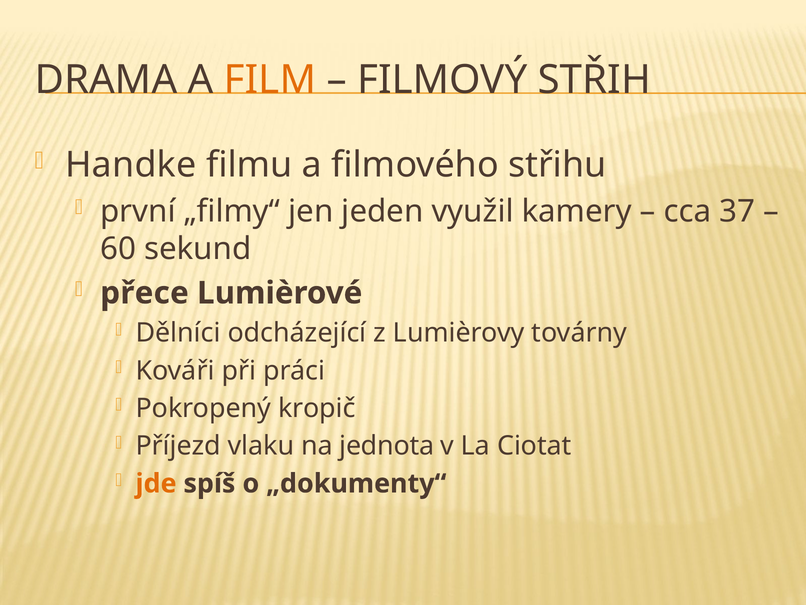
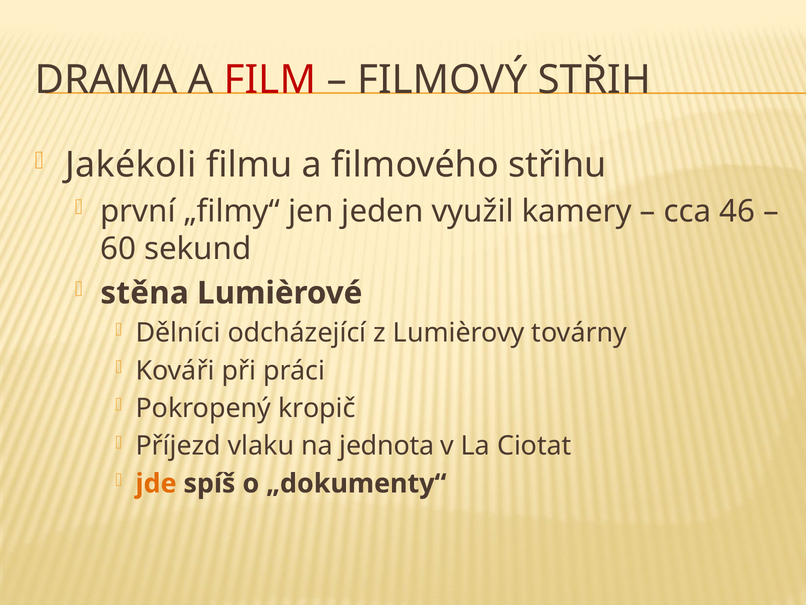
FILM colour: orange -> red (270, 80)
Handke: Handke -> Jakékoli (131, 165)
37: 37 -> 46 (737, 211)
přece: přece -> stěna (145, 293)
